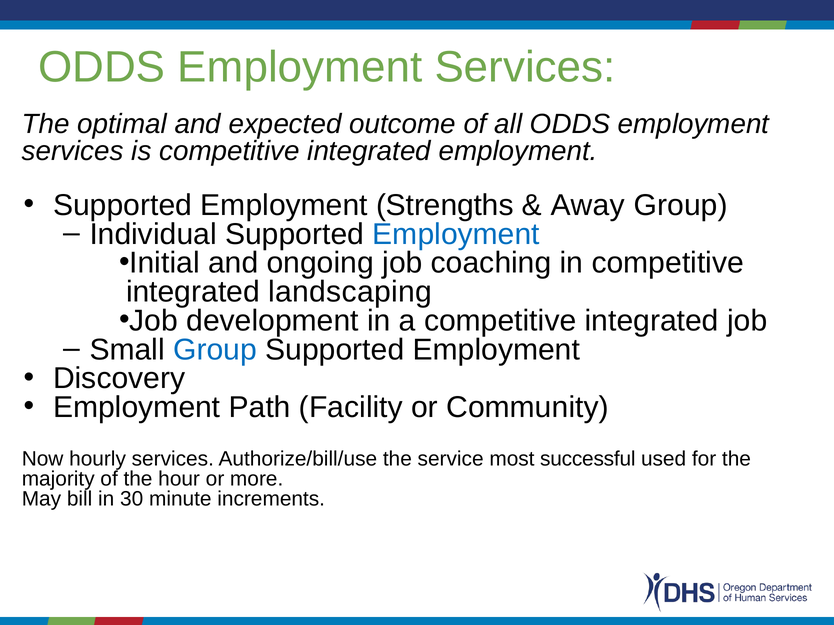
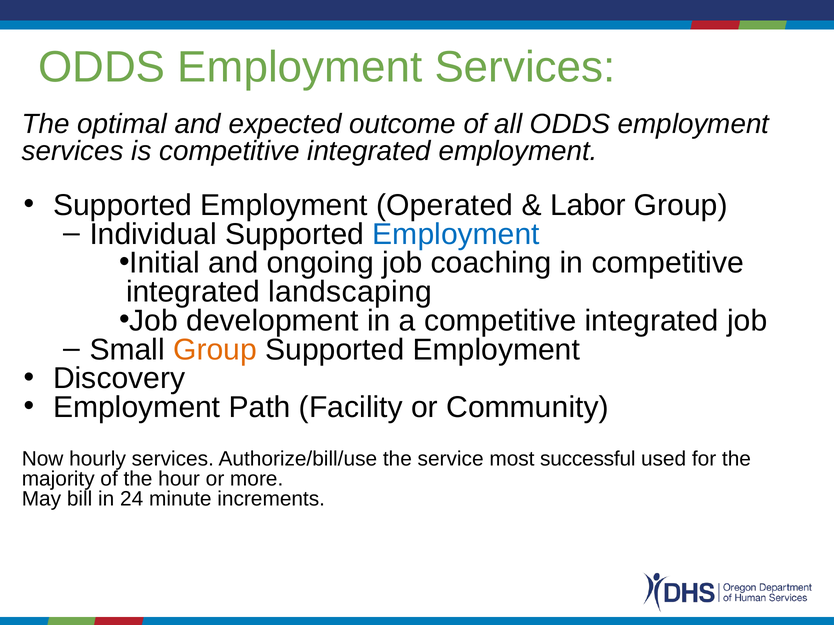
Strengths: Strengths -> Operated (445, 205)
Away: Away -> Labor (588, 205)
Group colour: blue -> orange (215, 350)
30: 30 -> 24 (132, 499)
